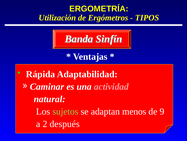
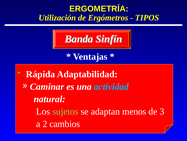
actividad colour: pink -> light blue (111, 86)
9: 9 -> 3 (162, 111)
después: después -> cambios (65, 123)
